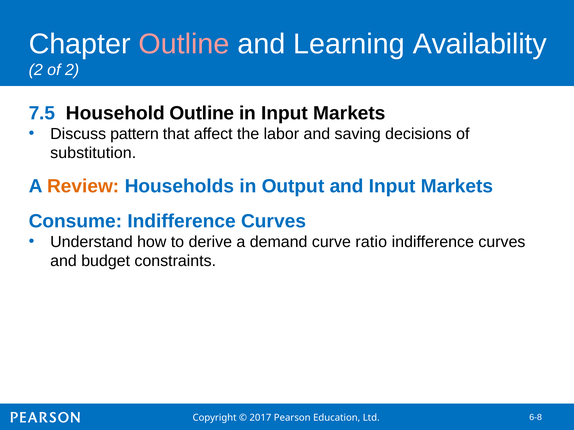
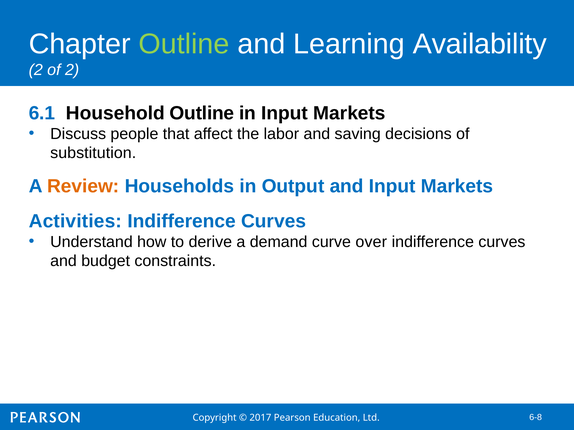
Outline colour: pink -> light green (184, 44)
7.5: 7.5 -> 6.1 (42, 113)
pattern: pattern -> people (134, 134)
Consume: Consume -> Activities (75, 221)
ratio: ratio -> over (371, 242)
